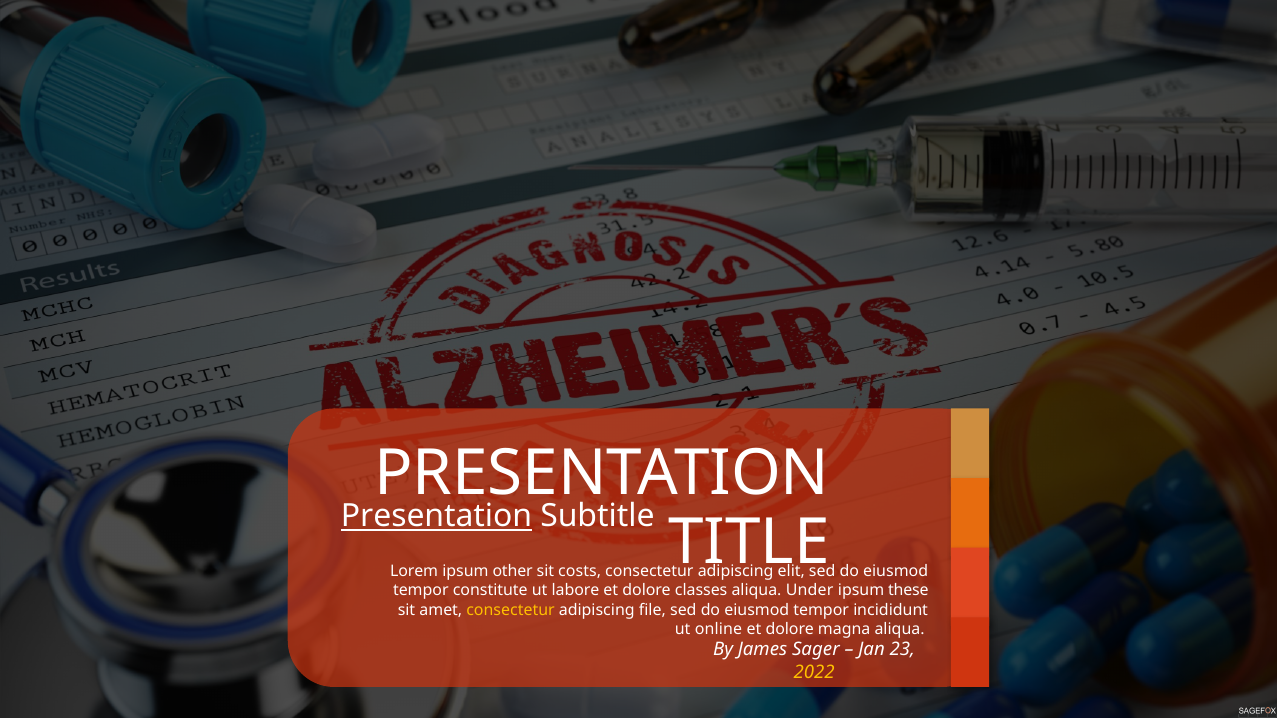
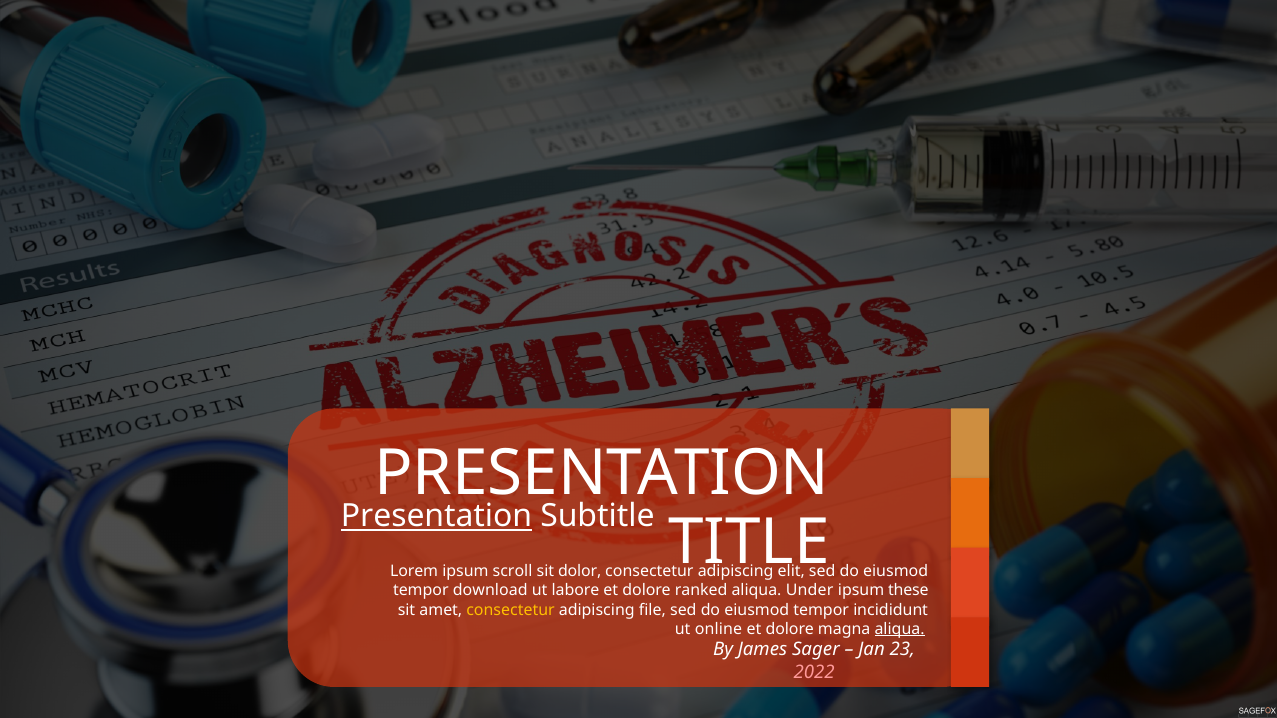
other: other -> scroll (513, 572)
costs: costs -> dolor (580, 572)
constitute: constitute -> download (490, 591)
classes: classes -> ranked (701, 591)
aliqua underline: none -> present (900, 629)
2022 colour: yellow -> pink (814, 672)
